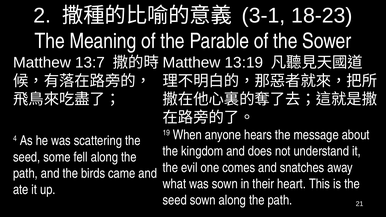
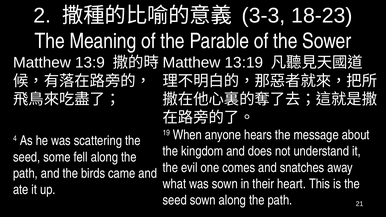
3-1: 3-1 -> 3-3 (264, 16)
13:7: 13:7 -> 13:9 (90, 63)
